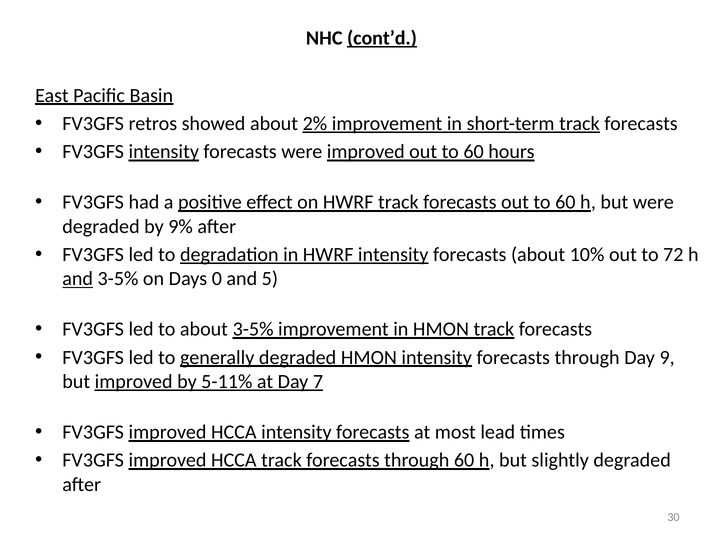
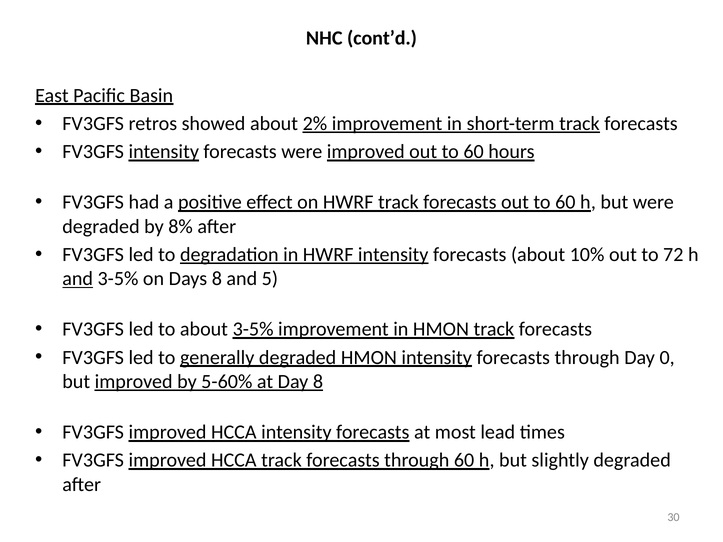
cont’d underline: present -> none (382, 38)
9%: 9% -> 8% (181, 227)
Days 0: 0 -> 8 (217, 279)
9: 9 -> 0 (667, 358)
5-11%: 5-11% -> 5-60% (227, 382)
Day 7: 7 -> 8 (318, 382)
